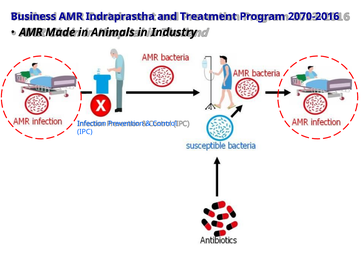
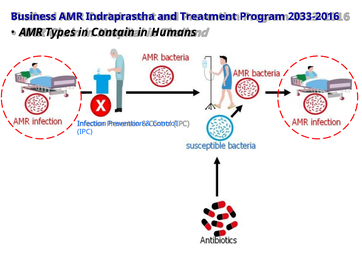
2070-2016: 2070-2016 -> 2033-2016 (314, 16)
Made: Made -> Types (60, 32)
Animals: Animals -> Contain (113, 32)
Industry: Industry -> Humans (174, 32)
